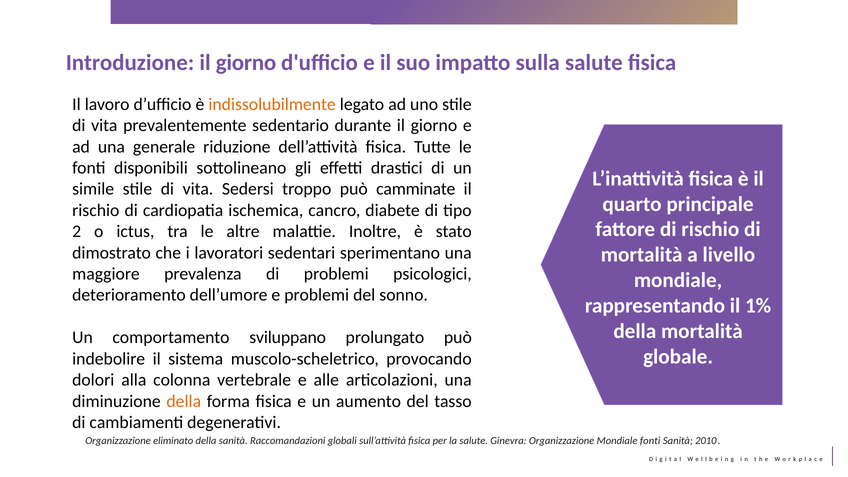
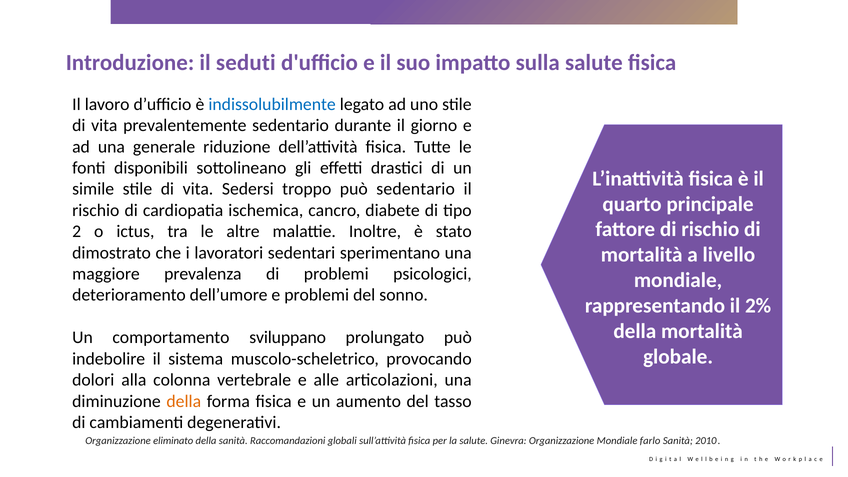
Introduzione il giorno: giorno -> seduti (246, 62)
indissolubilmente colour: orange -> blue (272, 104)
può camminate: camminate -> sedentario (416, 189)
1%: 1% -> 2% (758, 306)
Mondiale fonti: fonti -> farlo (650, 441)
